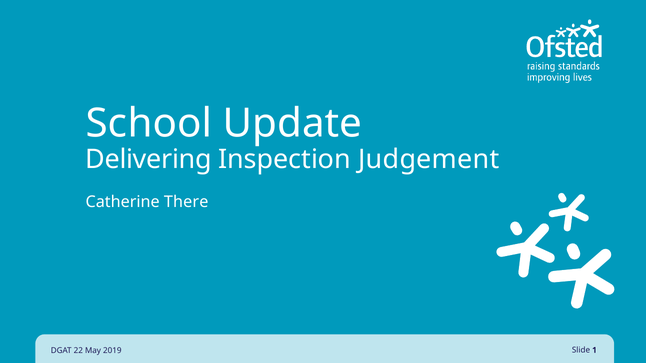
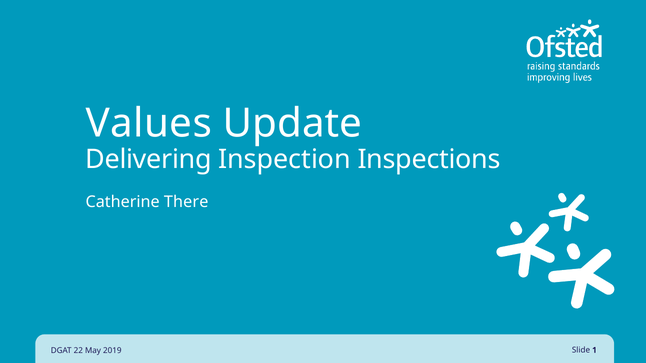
School: School -> Values (149, 123)
Judgement: Judgement -> Inspections (429, 160)
